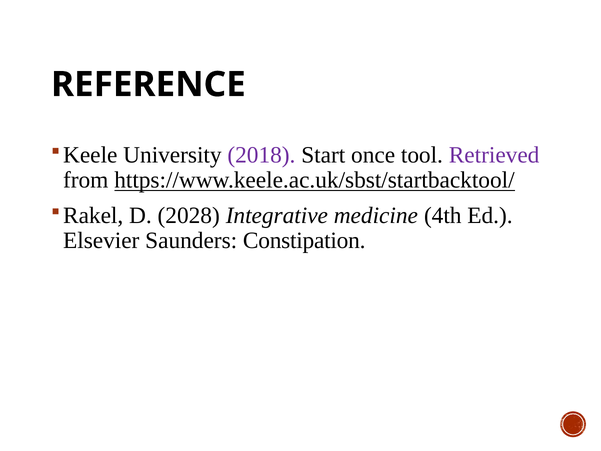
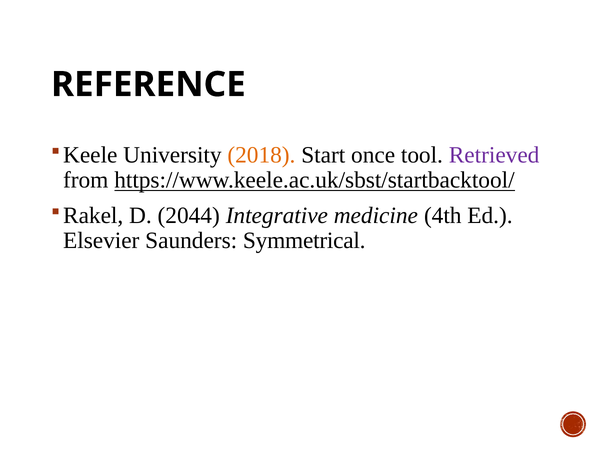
2018 colour: purple -> orange (261, 155)
2028: 2028 -> 2044 (189, 215)
Constipation: Constipation -> Symmetrical (304, 240)
